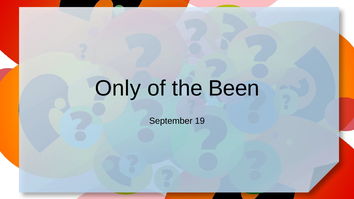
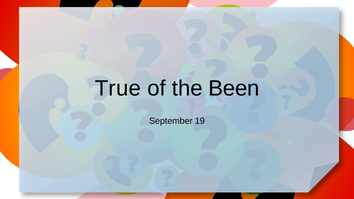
Only: Only -> True (118, 88)
